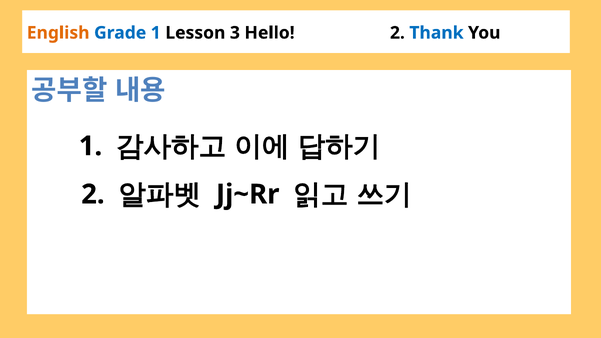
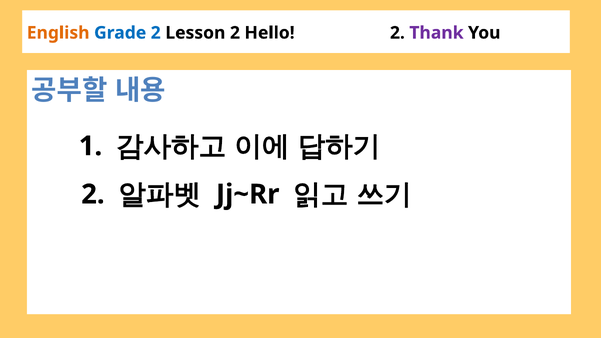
Grade 1: 1 -> 2 (156, 33)
Lesson 3: 3 -> 2 (235, 33)
Thank colour: blue -> purple (436, 33)
